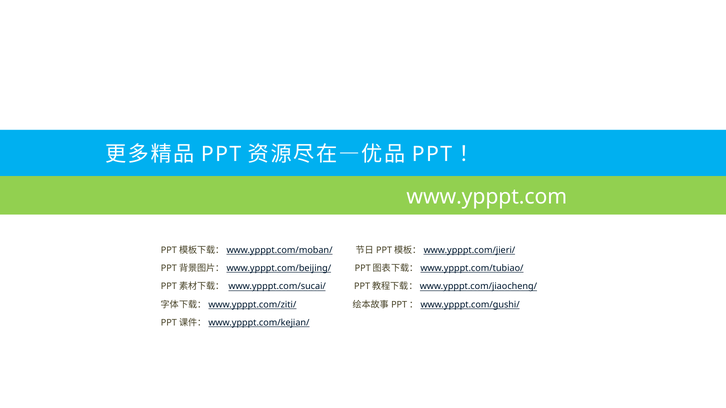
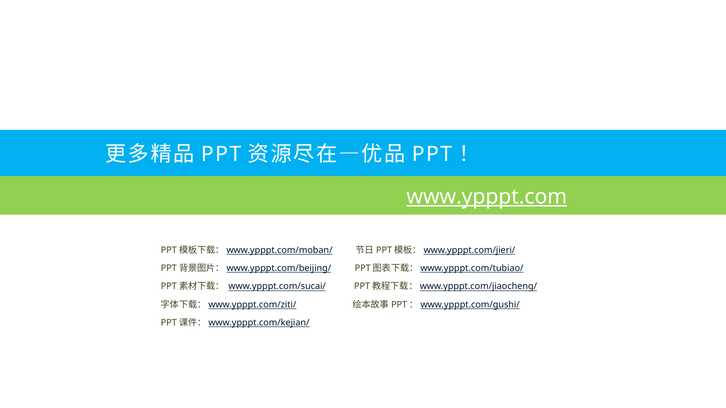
www.ypppt.com underline: none -> present (487, 197)
